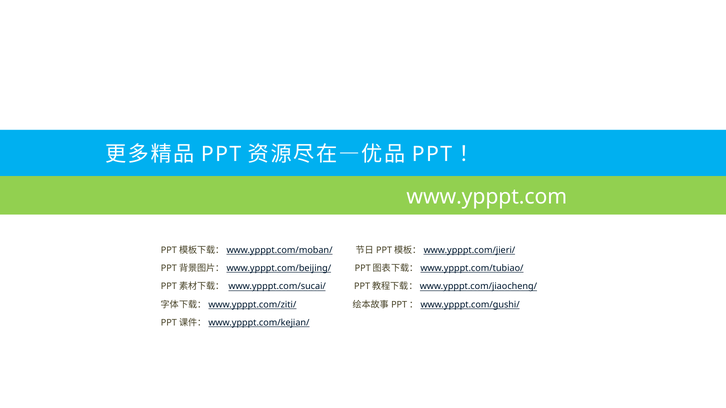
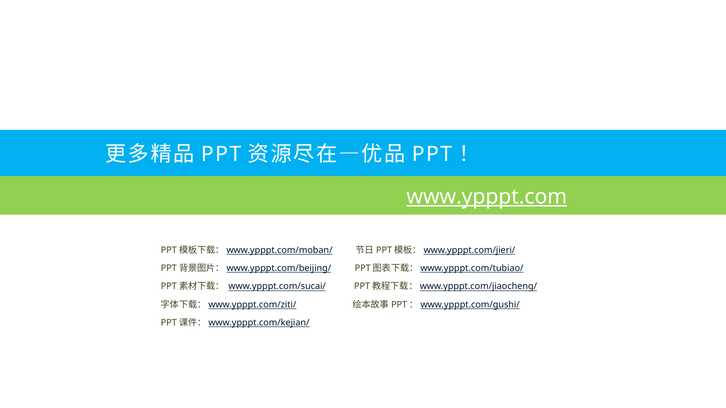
www.ypppt.com underline: none -> present (487, 197)
